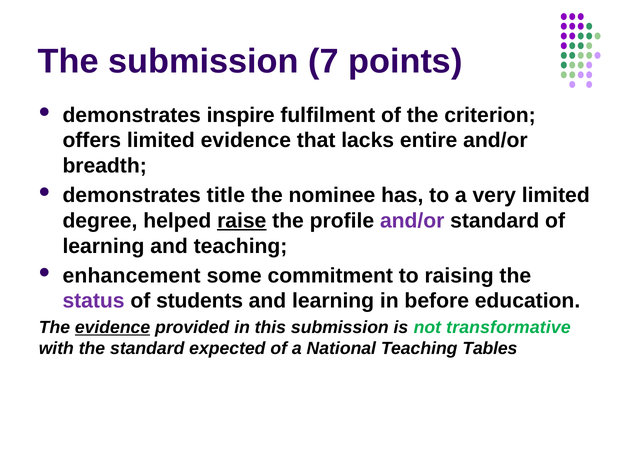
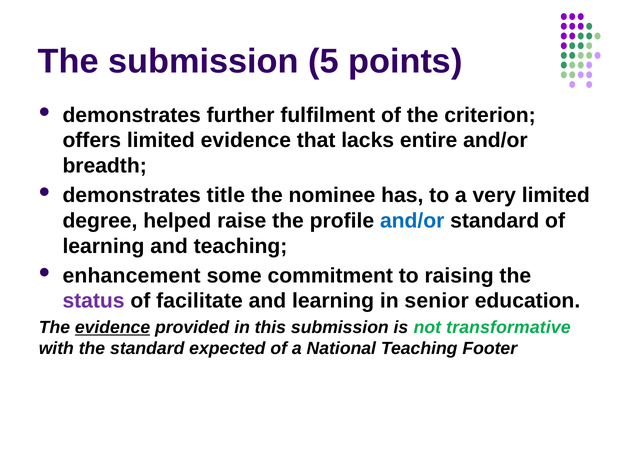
7: 7 -> 5 (324, 62)
inspire: inspire -> further (241, 115)
raise underline: present -> none (242, 221)
and/or colour: purple -> blue (412, 221)
students: students -> facilitate (199, 301)
before: before -> senior (437, 301)
Tables: Tables -> Footer (490, 348)
